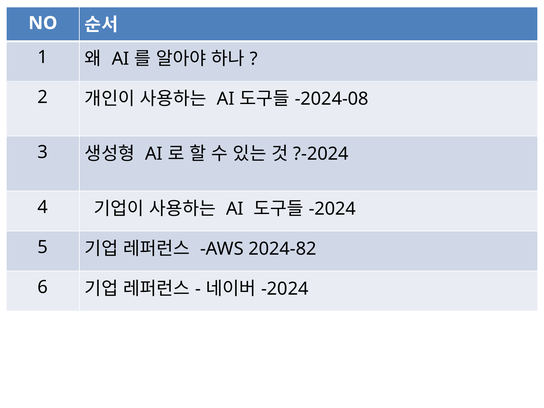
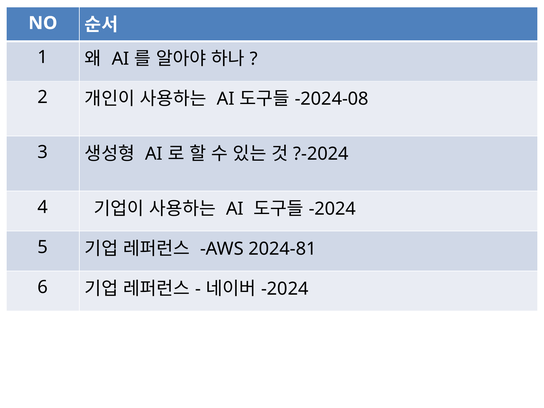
2024-82: 2024-82 -> 2024-81 (282, 249)
